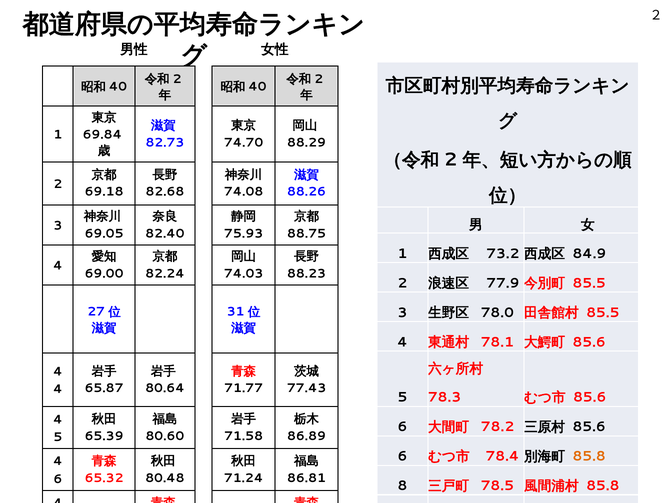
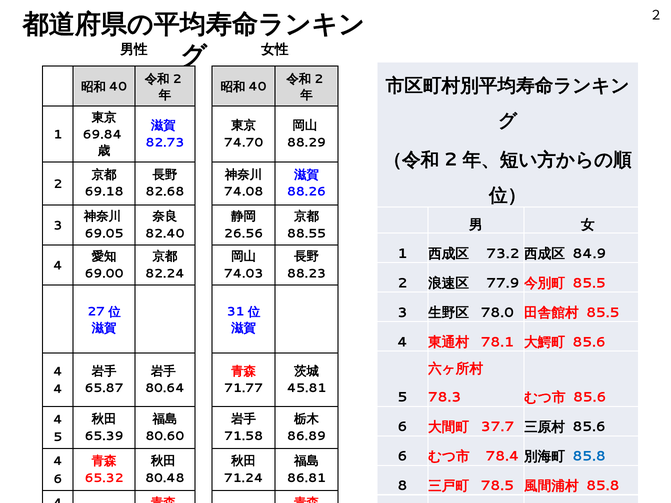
75.93: 75.93 -> 26.56 (244, 234)
88.75: 88.75 -> 88.55 (307, 234)
77.43: 77.43 -> 45.81 (307, 389)
78.2: 78.2 -> 37.7 (498, 427)
85.8 colour: orange -> blue (589, 457)
